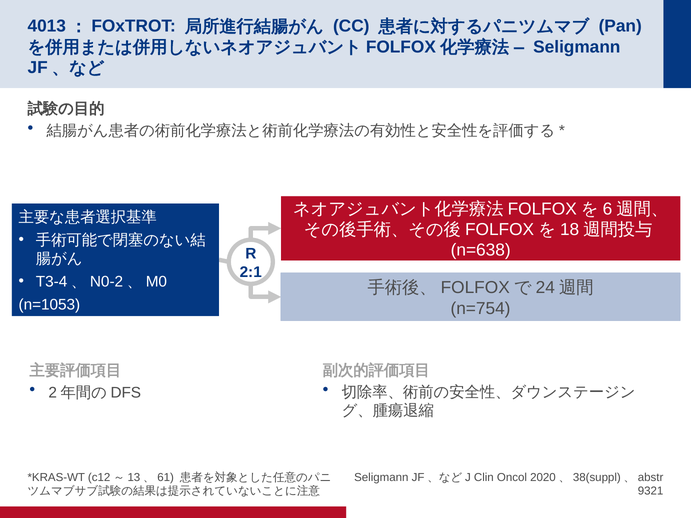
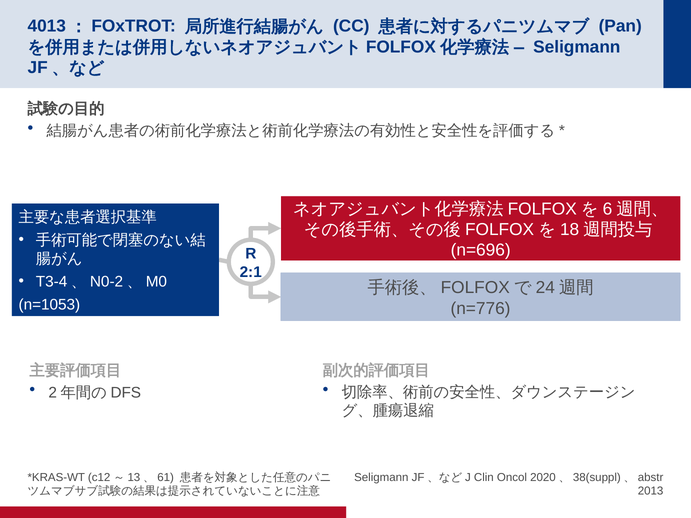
n=638: n=638 -> n=696 (481, 250)
n=754: n=754 -> n=776 (481, 309)
9321: 9321 -> 2013 (651, 491)
